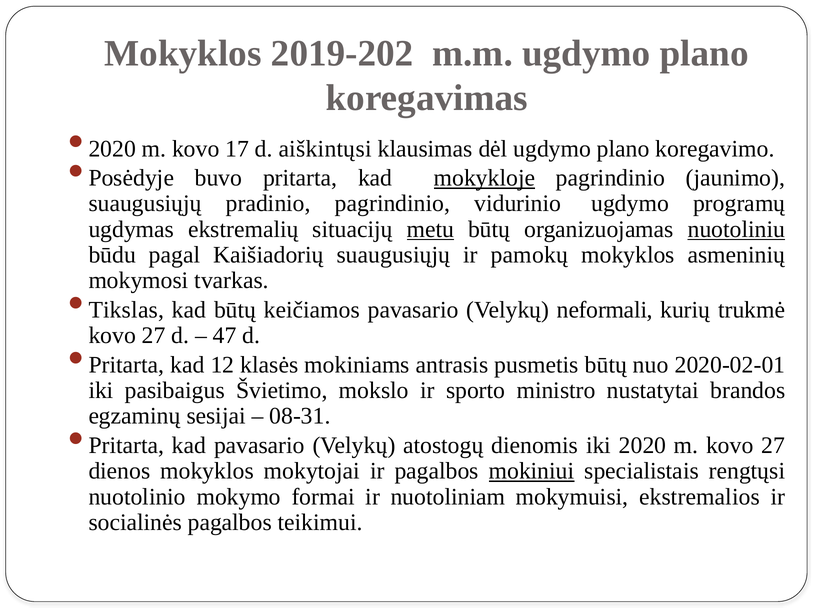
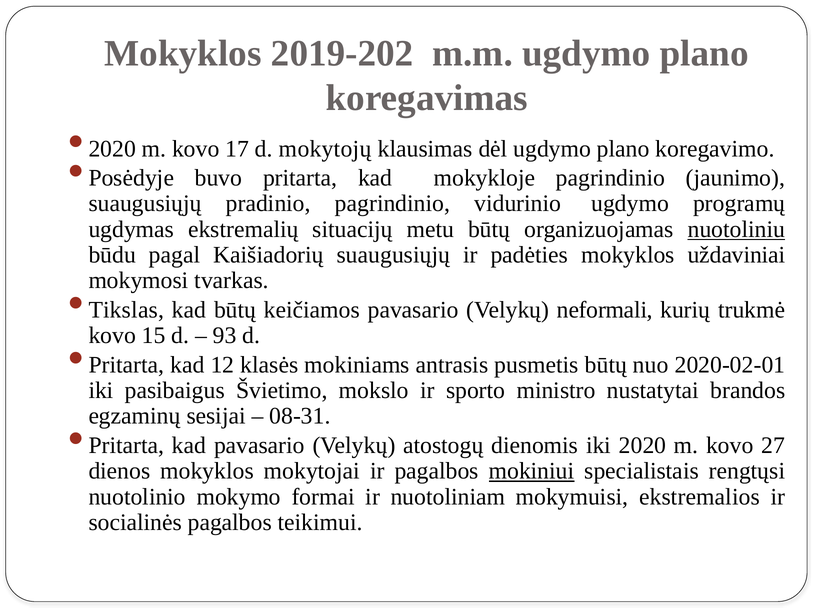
aiškintųsi: aiškintųsi -> mokytojų (325, 149)
mokykloje underline: present -> none (484, 178)
metu underline: present -> none (430, 229)
pamokų: pamokų -> padėties (529, 255)
asmeninių: asmeninių -> uždaviniai (736, 255)
27: 27 -> 15 (154, 335)
47: 47 -> 93 (225, 335)
